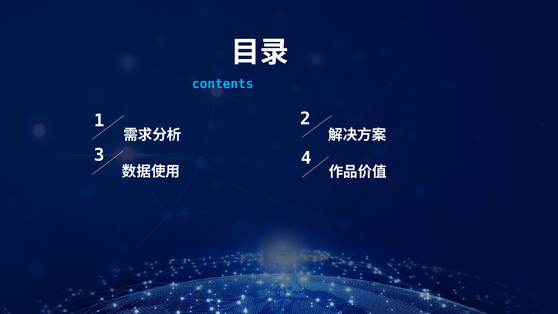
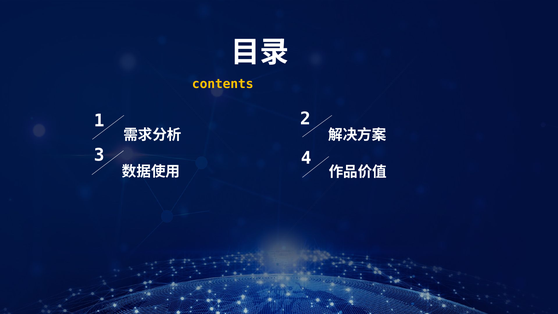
contents colour: light blue -> yellow (223, 84)
